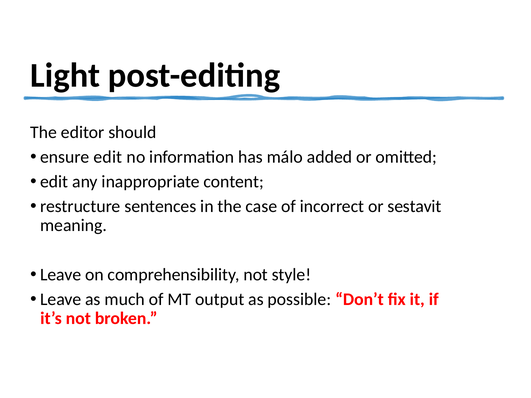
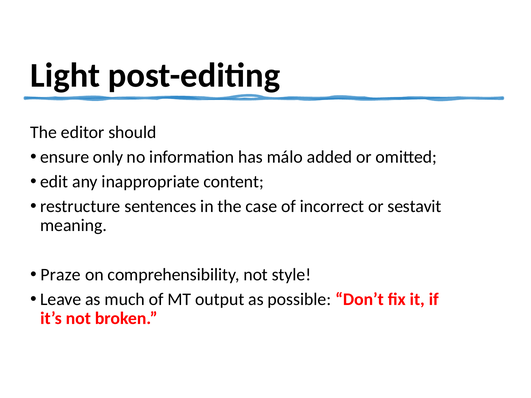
ensure edit: edit -> only (108, 157)
Leave: Leave -> Praze (61, 275)
